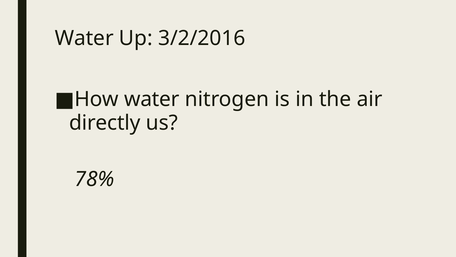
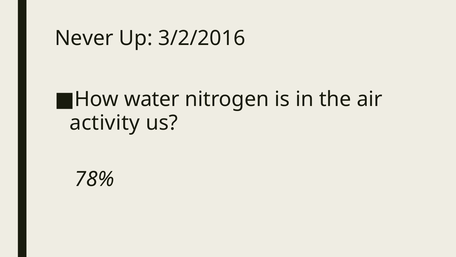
Water: Water -> Never (84, 38)
directly: directly -> activity (105, 123)
